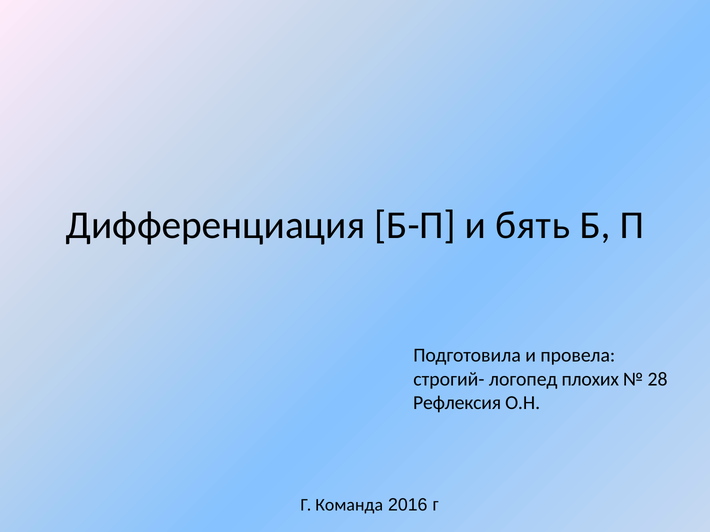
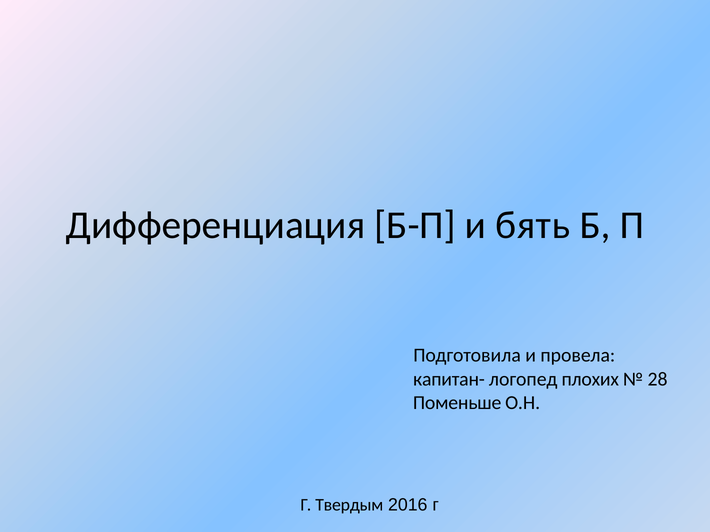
строгий-: строгий- -> капитан- (449, 379)
Рефлексия: Рефлексия -> Поменьше (457, 403)
Команда: Команда -> Твердым (349, 505)
